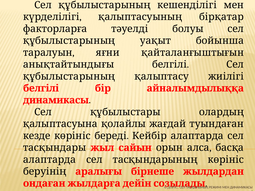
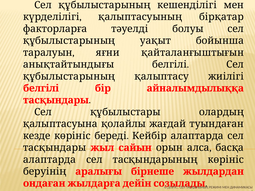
динамикасы: динамикасы -> тасқындары (56, 100)
